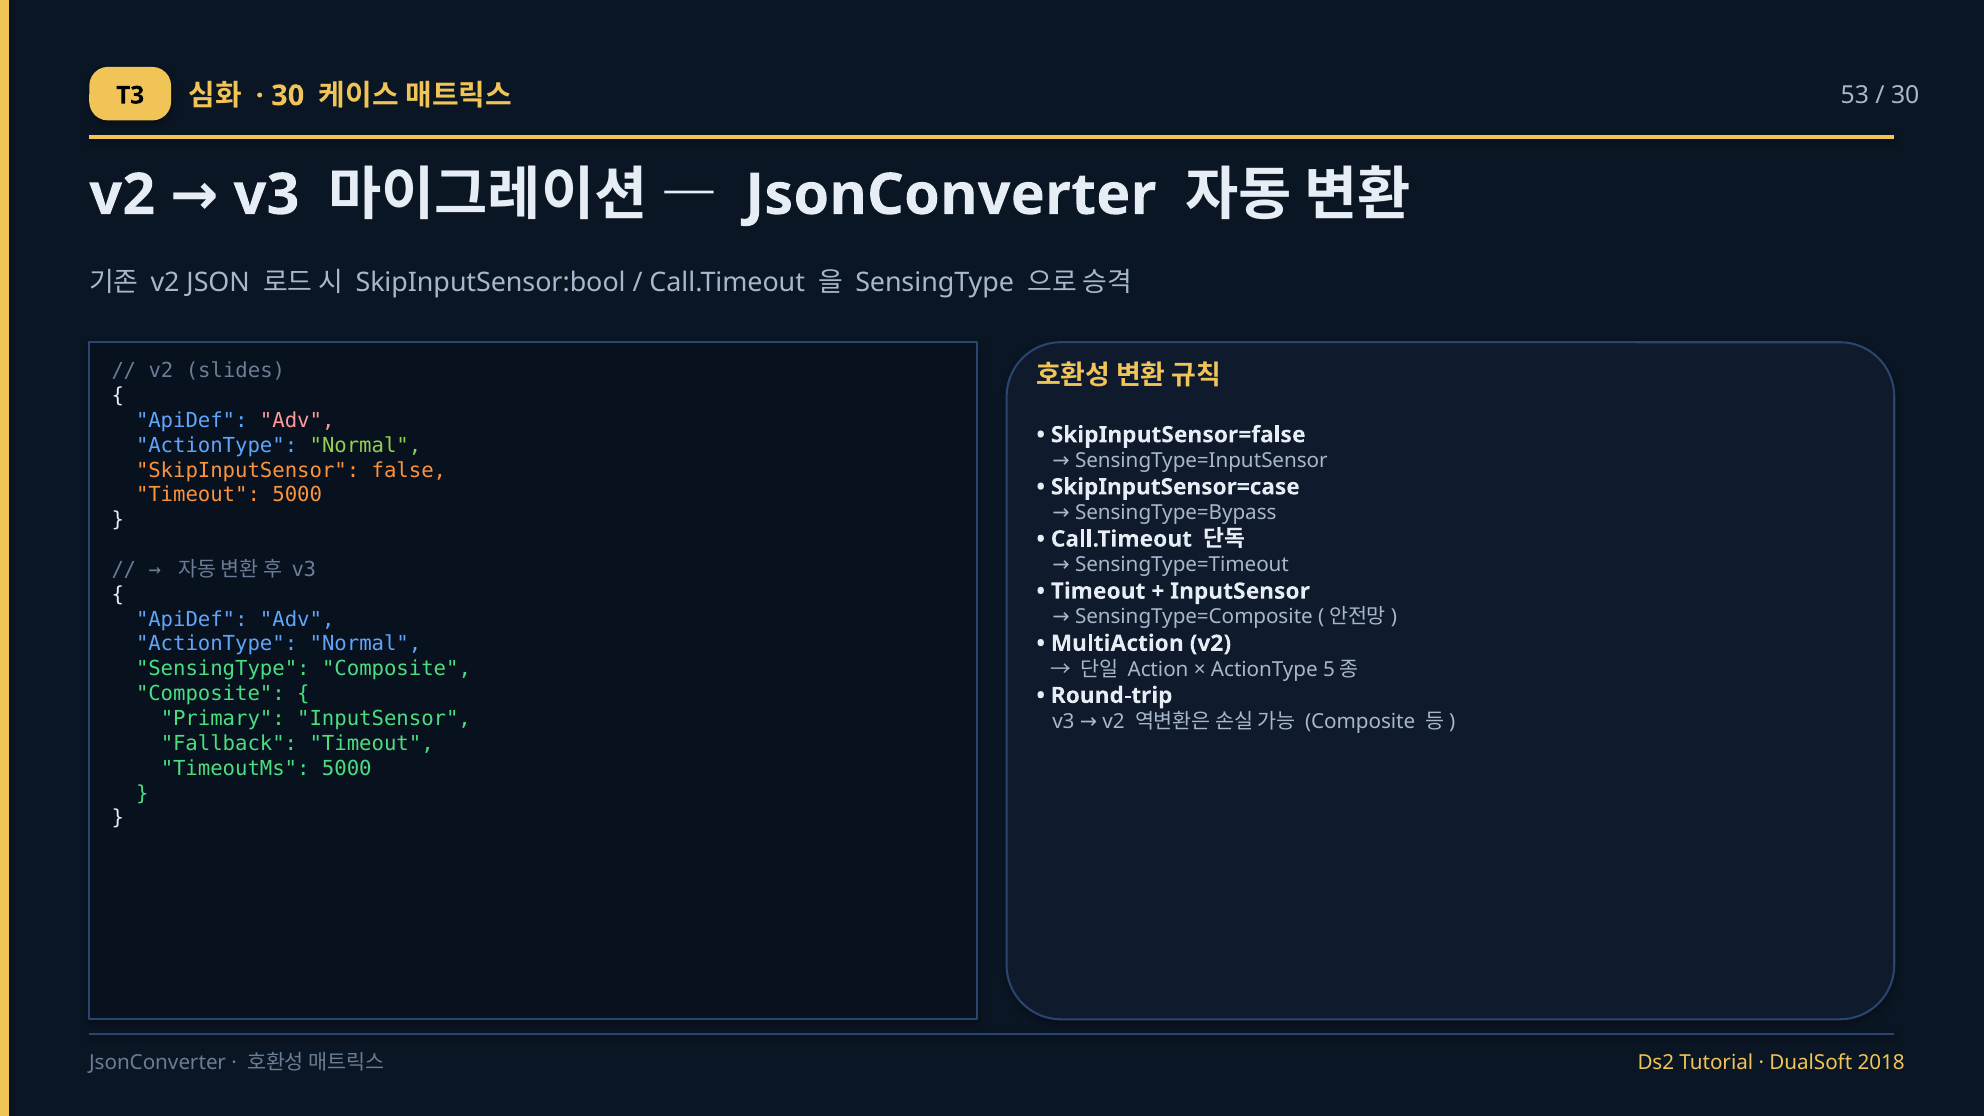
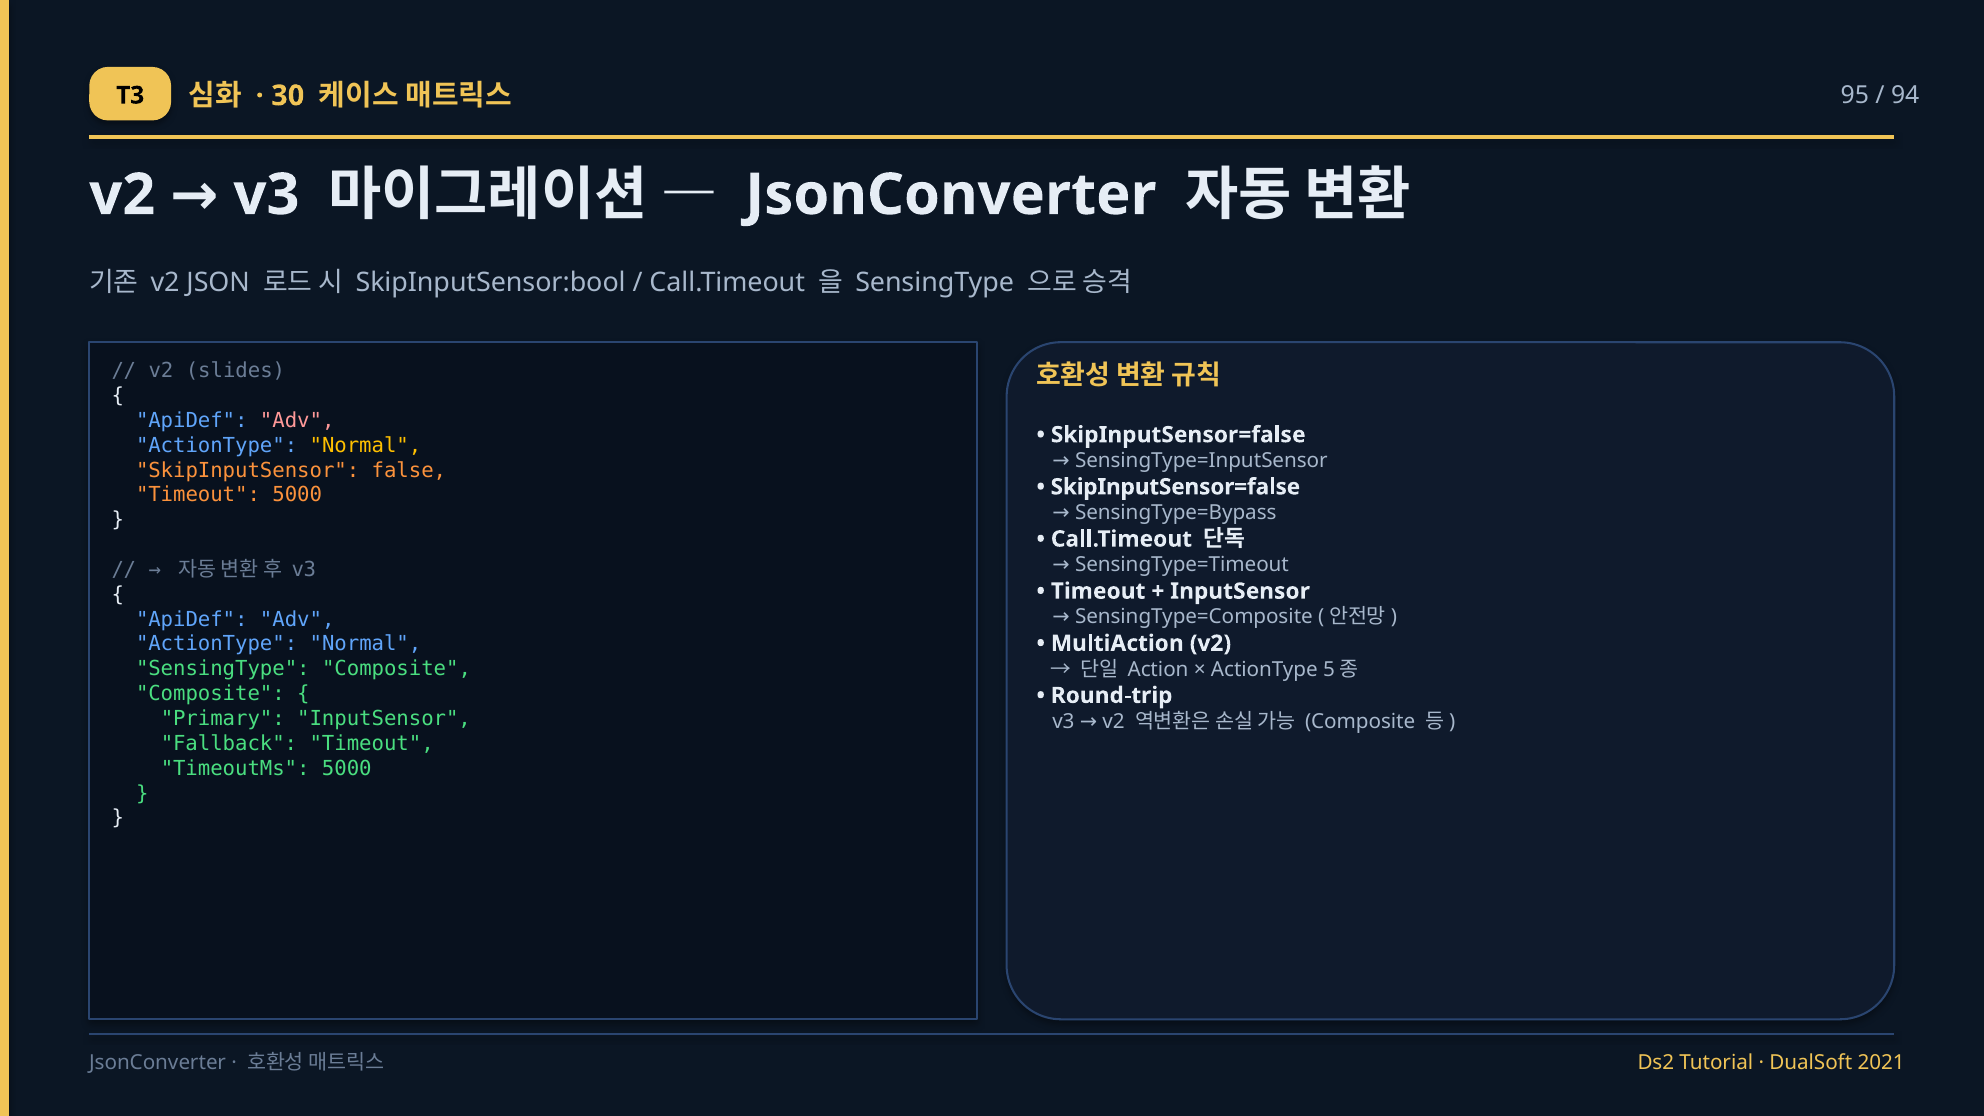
53: 53 -> 95 (1855, 95)
30: 30 -> 94 (1905, 95)
Normal colour: light green -> yellow (365, 445)
SkipInputSensor=case: SkipInputSensor=case -> SkipInputSensor=false (1175, 487)
2018: 2018 -> 2021 (1881, 1063)
